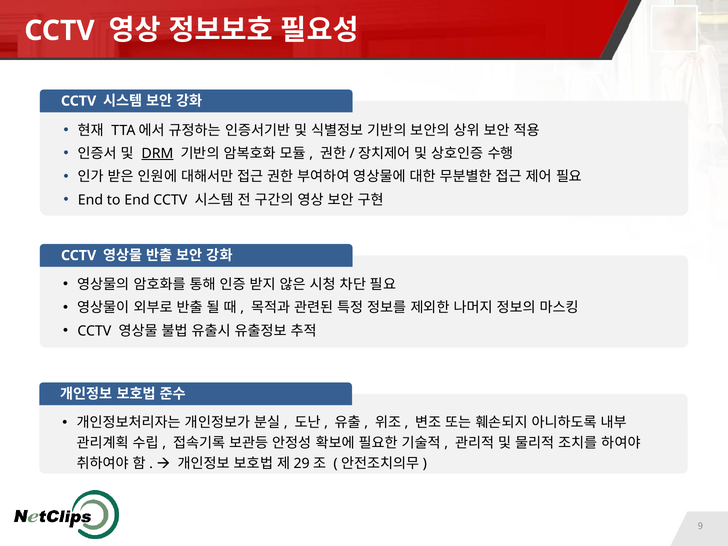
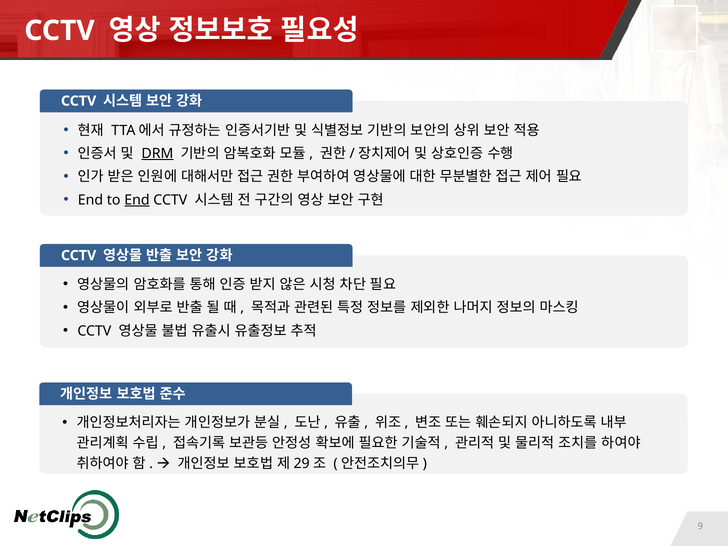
End underline: none -> present (137, 200)
